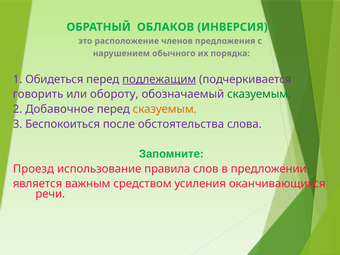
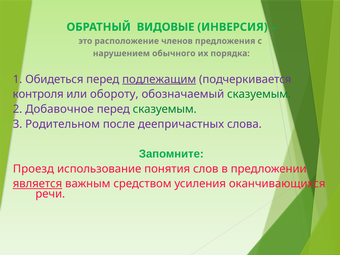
ОБЛАКОВ: ОБЛАКОВ -> ВИДОВЫЕ (166, 27)
говорить: говорить -> контроля (38, 94)
сказуемым colour: orange -> green (165, 109)
Беспокоиться: Беспокоиться -> Родительном (63, 124)
обстоятельства: обстоятельства -> деепричастных (181, 124)
правила: правила -> понятия (167, 169)
является underline: none -> present (37, 184)
